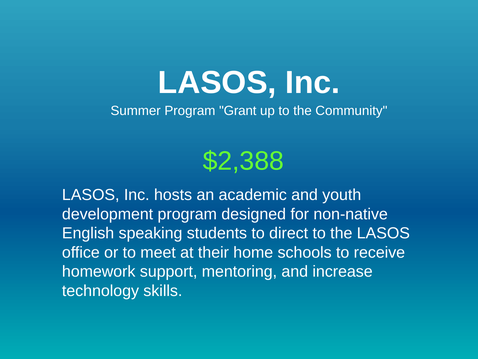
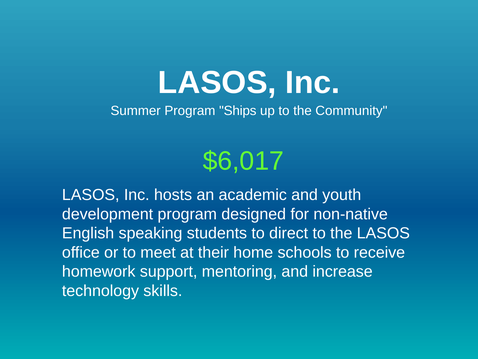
Grant: Grant -> Ships (238, 111)
$2,388: $2,388 -> $6,017 (243, 161)
